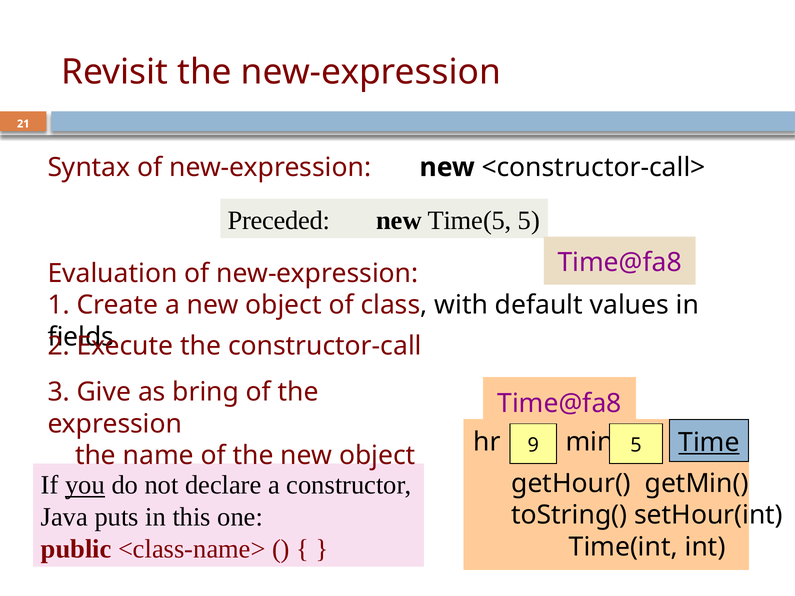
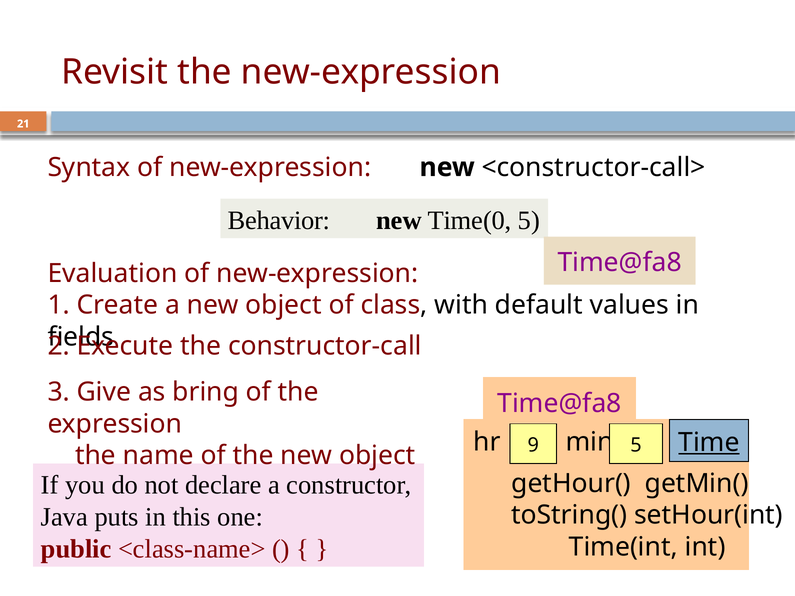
Preceded: Preceded -> Behavior (279, 220)
Time(5: Time(5 -> Time(0 (470, 220)
you underline: present -> none (85, 485)
